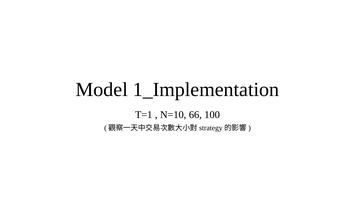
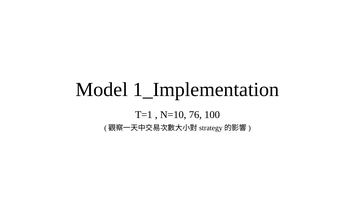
66: 66 -> 76 (195, 115)
